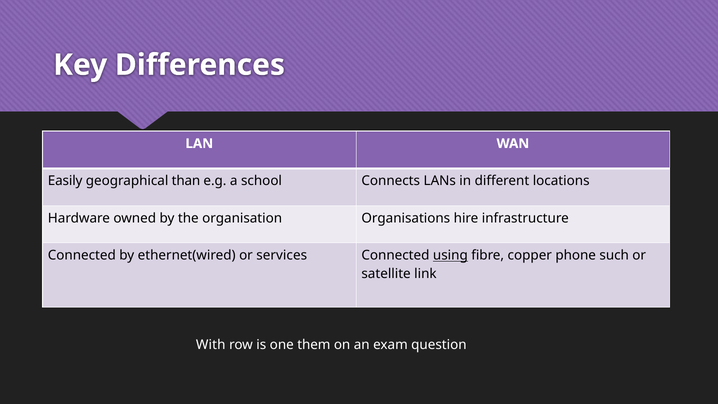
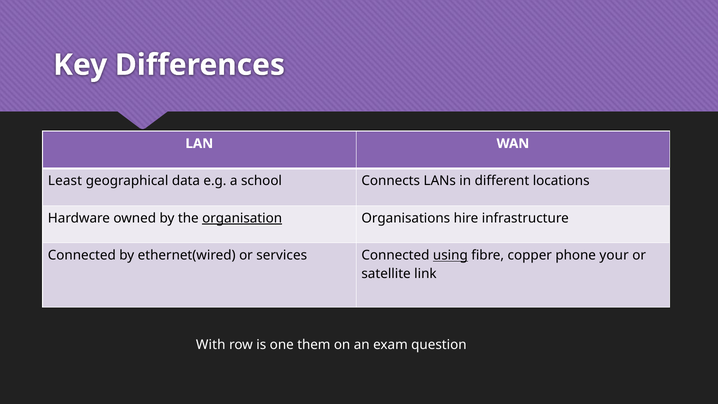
Easily: Easily -> Least (65, 181)
than: than -> data (186, 181)
organisation underline: none -> present (242, 218)
such: such -> your (614, 255)
